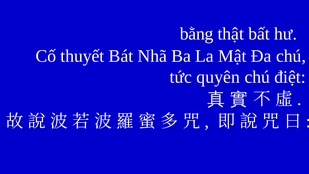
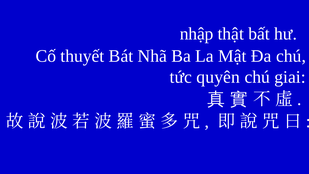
bằng: bằng -> nhập (197, 34)
điệt: điệt -> giai (290, 77)
